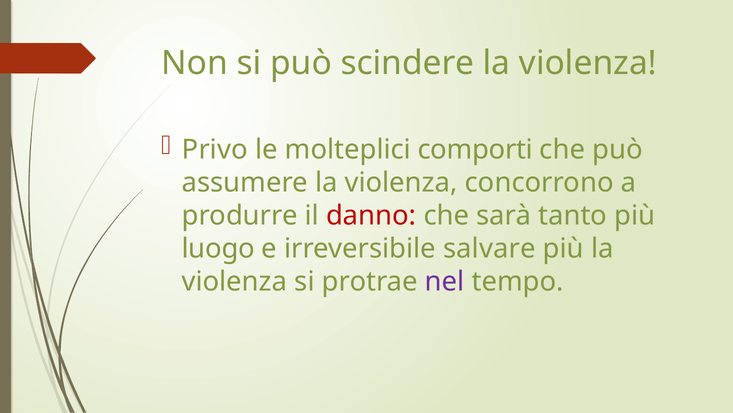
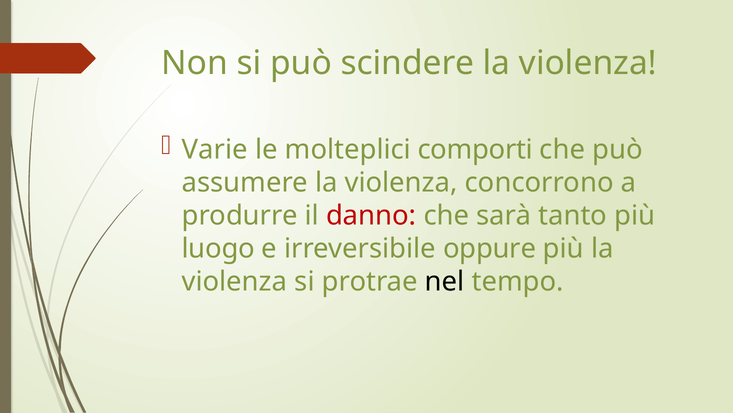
Privo: Privo -> Varie (215, 149)
salvare: salvare -> oppure (490, 248)
nel colour: purple -> black (445, 281)
